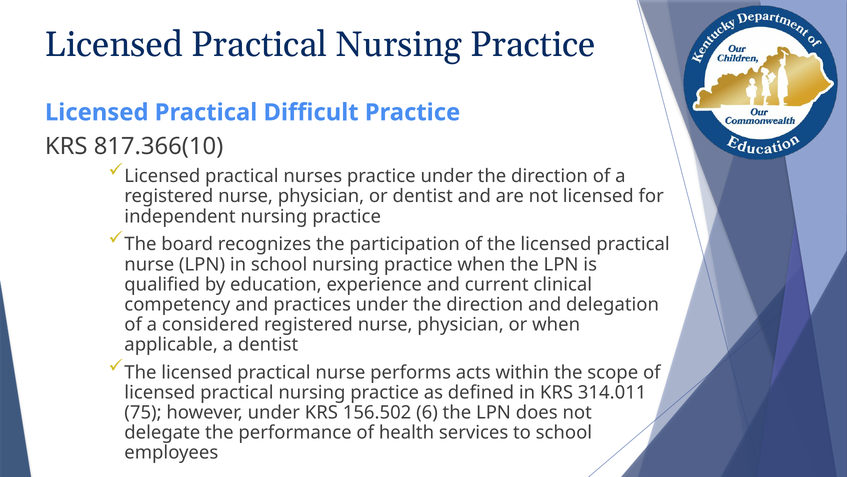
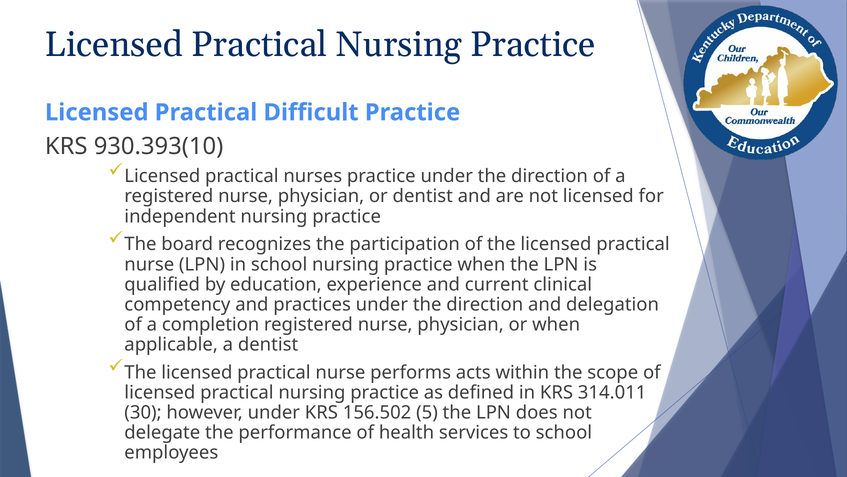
817.366(10: 817.366(10 -> 930.393(10 (159, 146)
considered: considered -> completion (211, 324)
75: 75 -> 30 (143, 412)
6: 6 -> 5 (427, 412)
